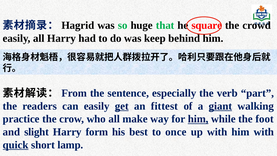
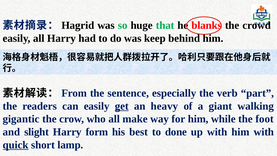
square: square -> blanks (207, 25)
fittest: fittest -> heavy (164, 106)
giant underline: present -> none (220, 106)
practice: practice -> gigantic (21, 119)
him underline: present -> none (198, 119)
once: once -> done (176, 132)
